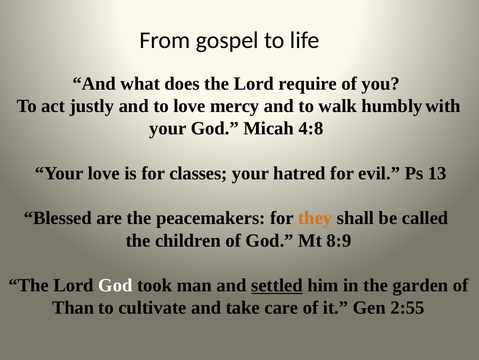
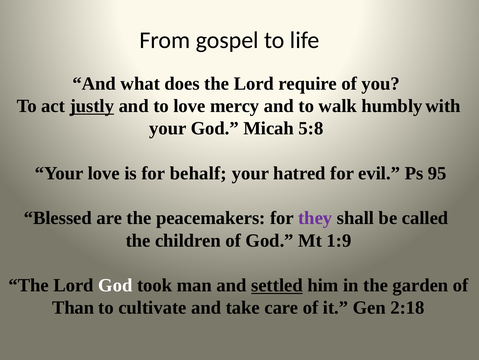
justly underline: none -> present (92, 106)
4:8: 4:8 -> 5:8 (311, 128)
classes: classes -> behalf (198, 173)
13: 13 -> 95 (437, 173)
they colour: orange -> purple (315, 218)
8:9: 8:9 -> 1:9 (339, 240)
2:55: 2:55 -> 2:18 (408, 307)
